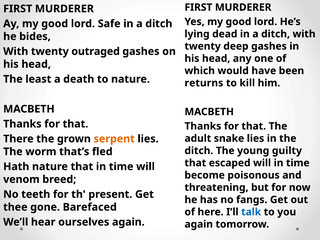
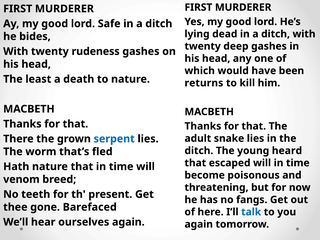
outraged: outraged -> rudeness (96, 51)
serpent colour: orange -> blue (114, 139)
guilty: guilty -> heard (287, 151)
